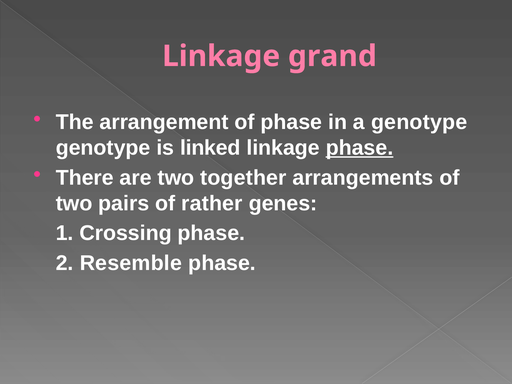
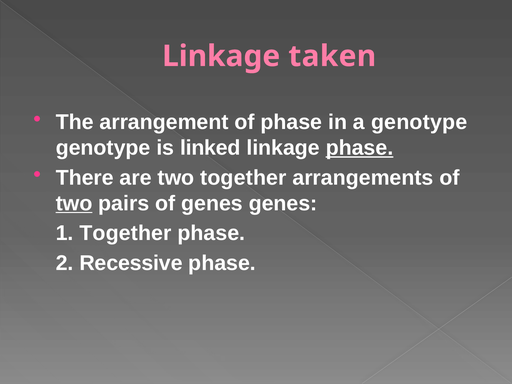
grand: grand -> taken (332, 56)
two underline: none -> present (74, 203)
of rather: rather -> genes (212, 203)
1 Crossing: Crossing -> Together (125, 233)
Resemble: Resemble -> Recessive (131, 263)
